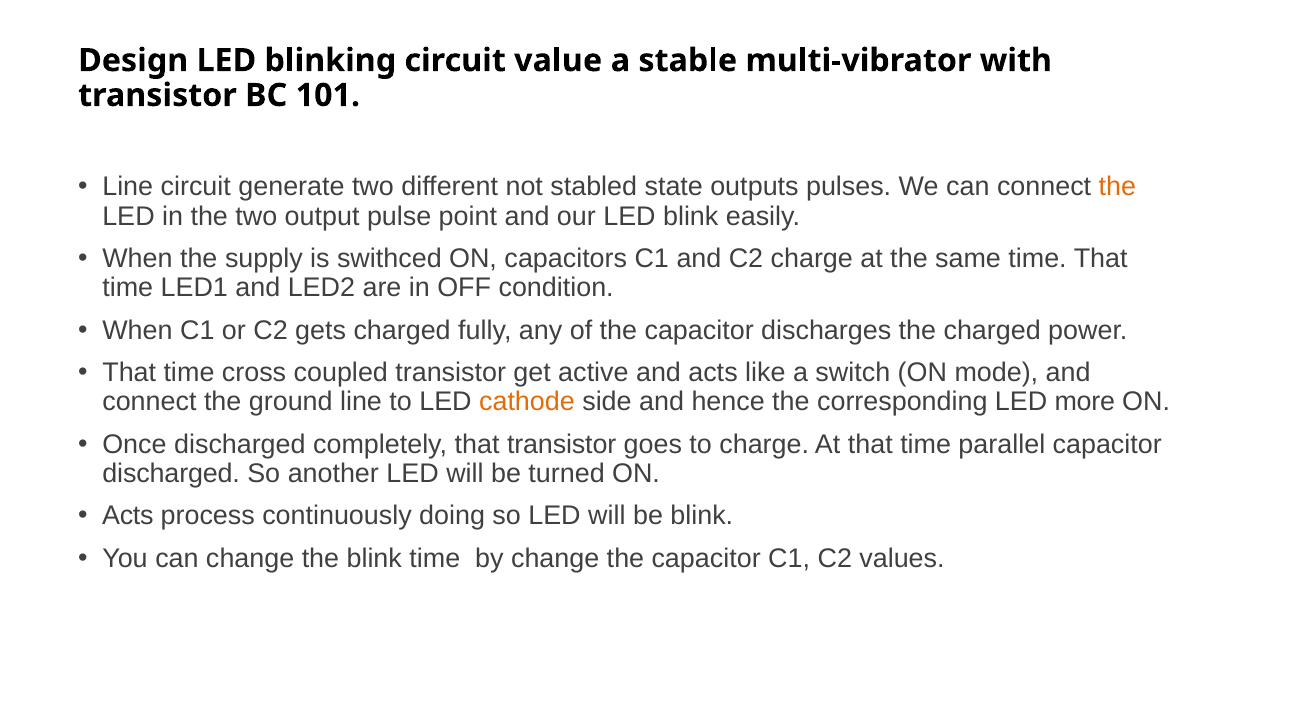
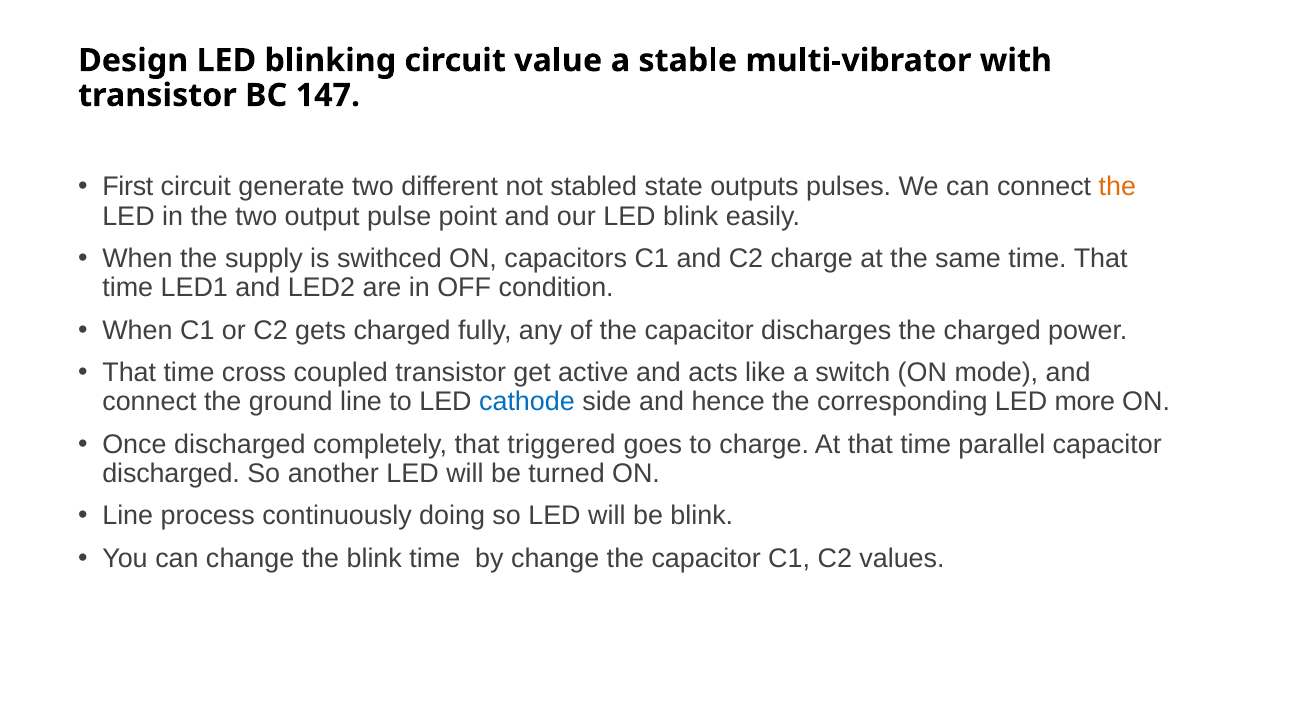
101: 101 -> 147 (328, 95)
Line: Line -> First (128, 187)
cathode colour: orange -> blue (527, 402)
that transistor: transistor -> triggered (561, 444)
Acts: Acts -> Line (128, 516)
